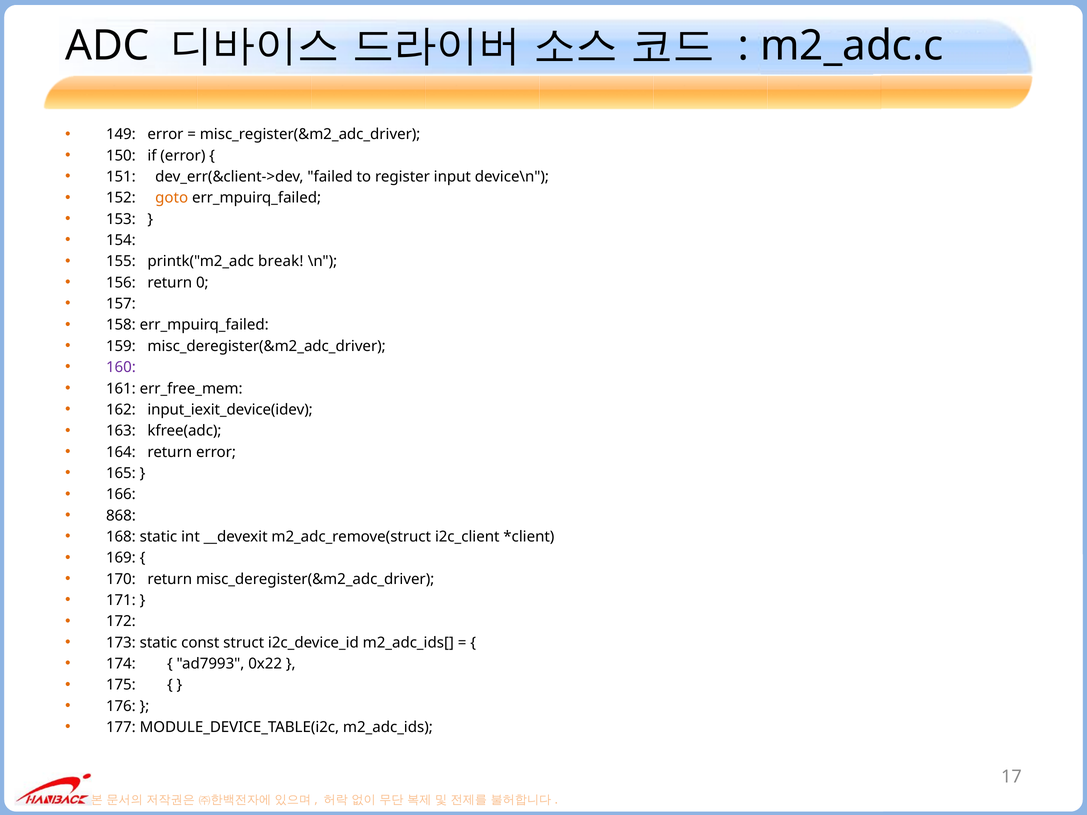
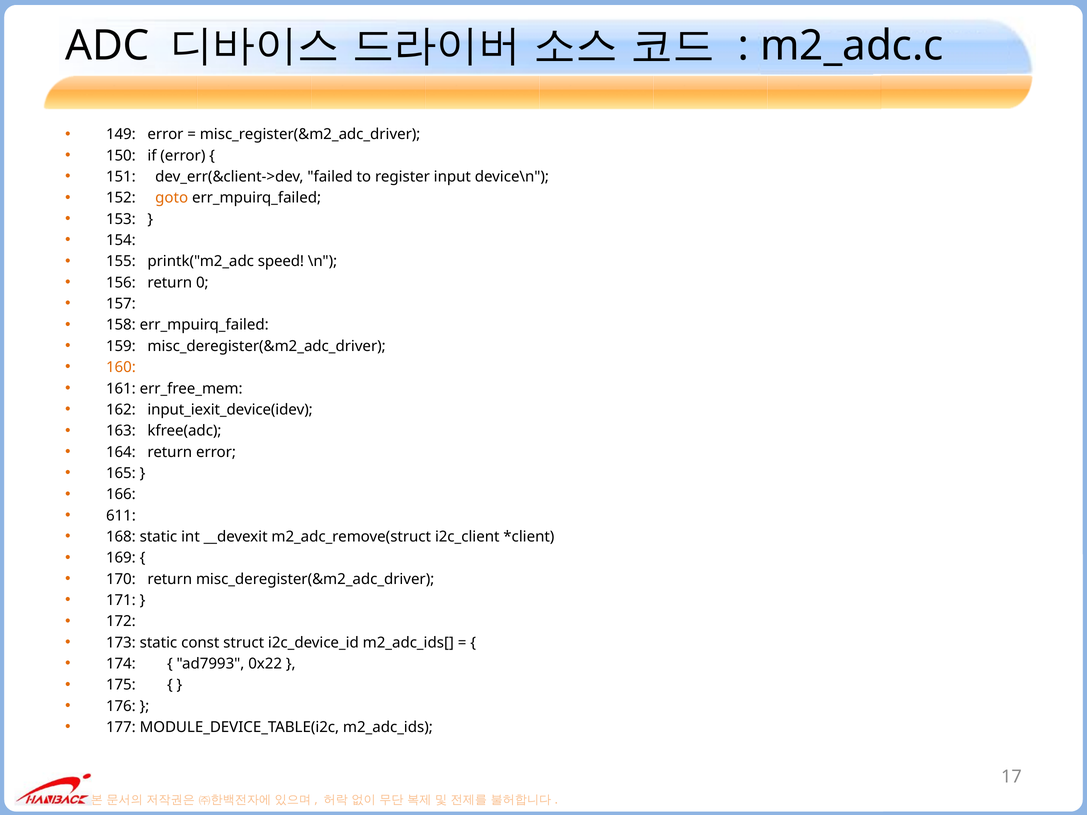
break: break -> speed (281, 262)
160 colour: purple -> orange (121, 367)
868: 868 -> 611 (121, 516)
